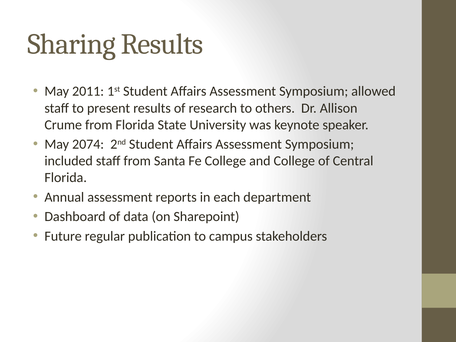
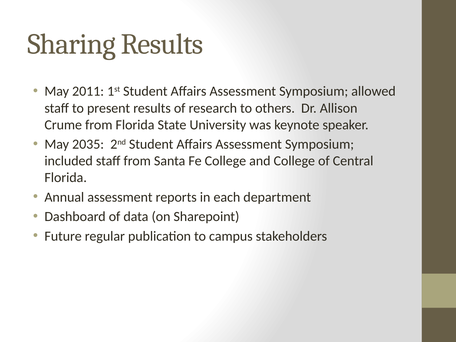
2074: 2074 -> 2035 (88, 144)
